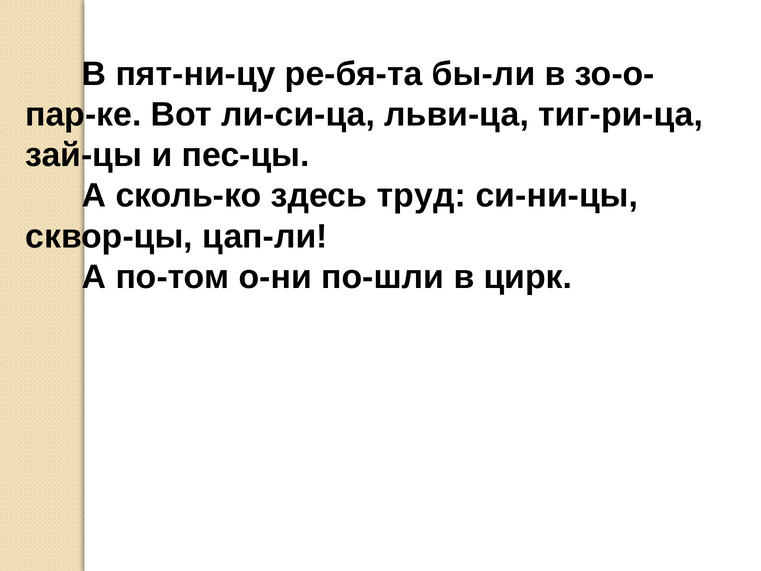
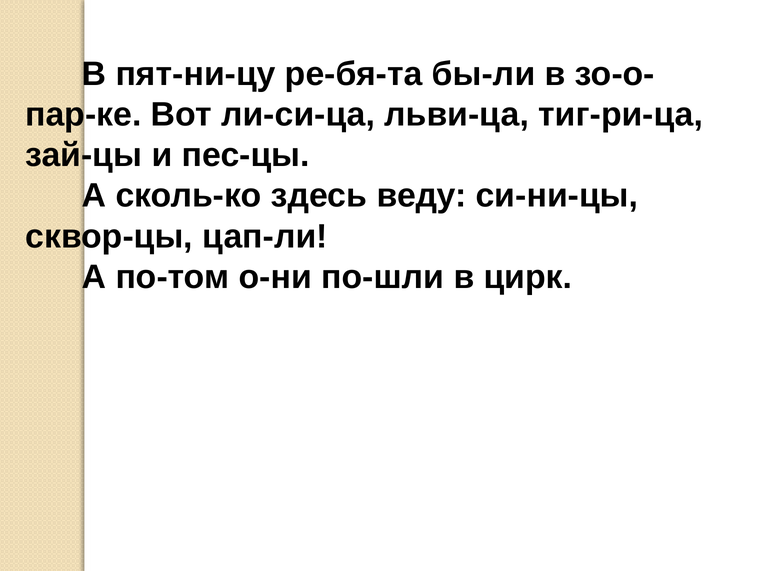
труд: труд -> веду (422, 196)
